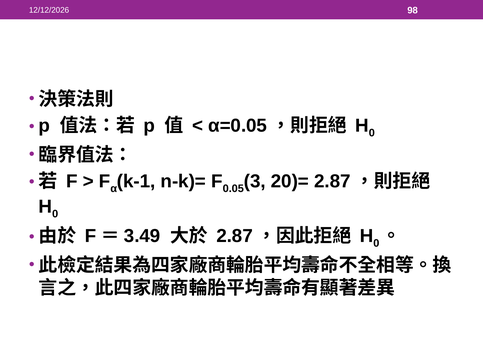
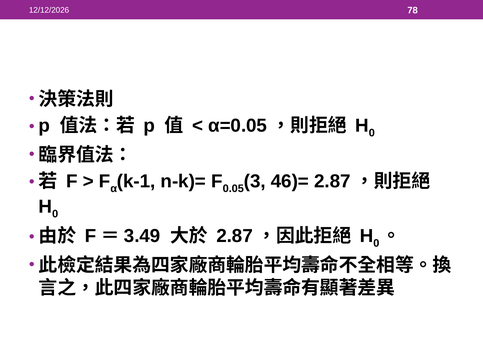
98: 98 -> 78 (413, 10)
20)=: 20)= -> 46)= (290, 181)
